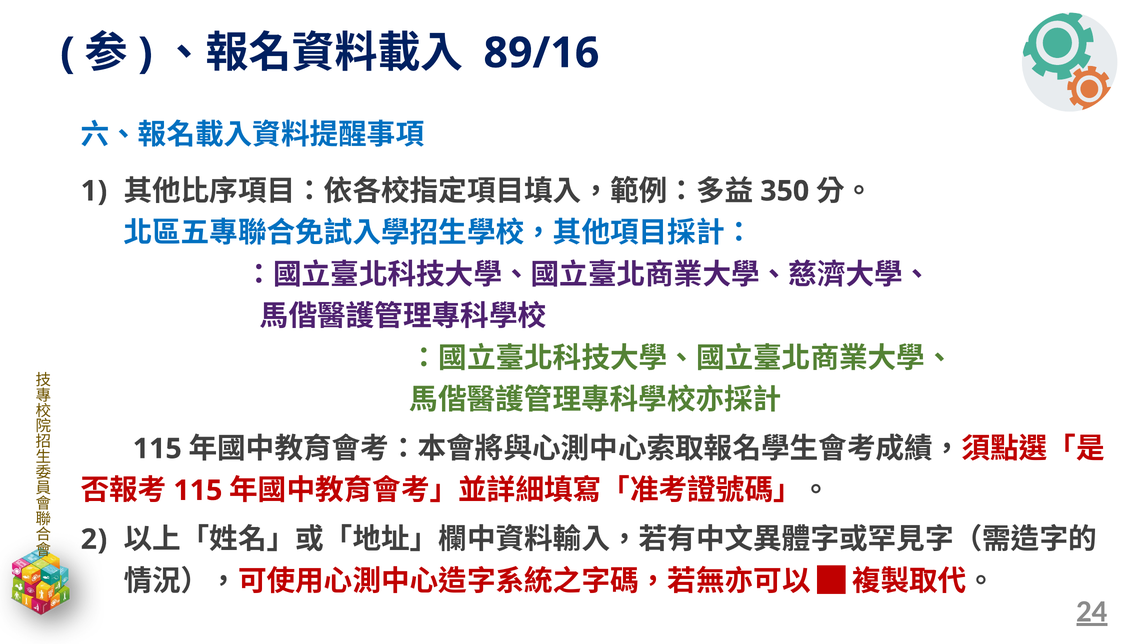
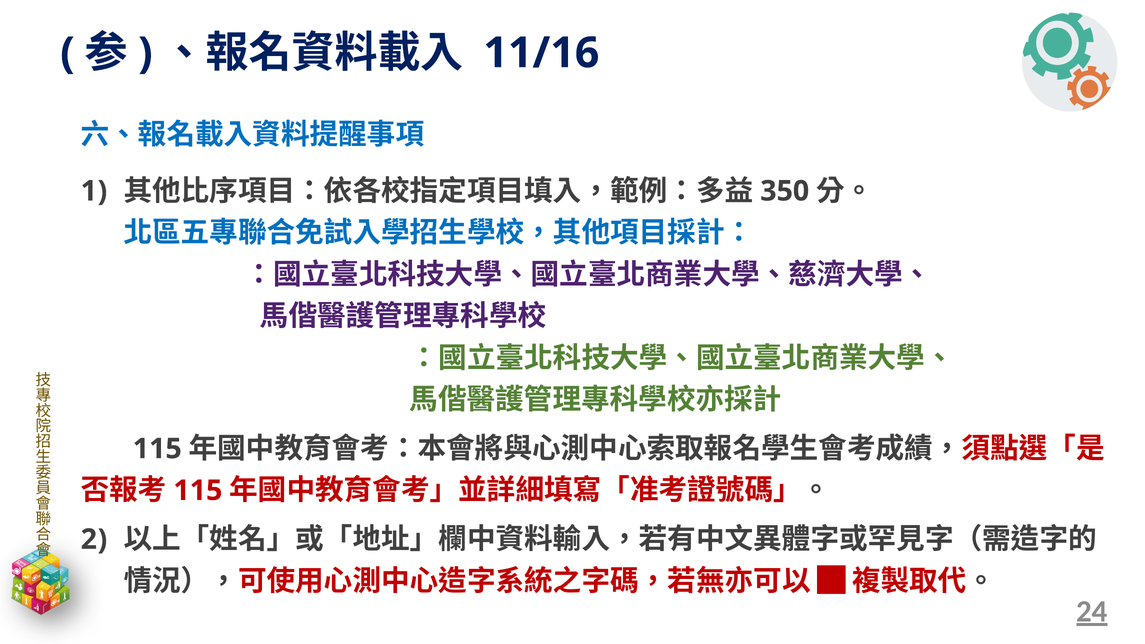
89/16: 89/16 -> 11/16 (541, 53)
